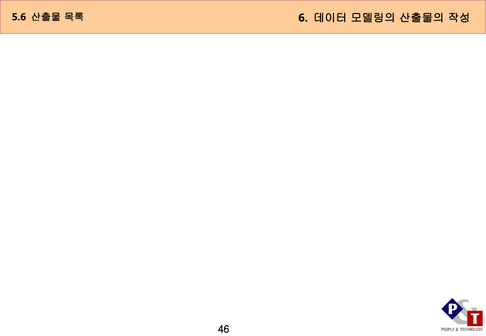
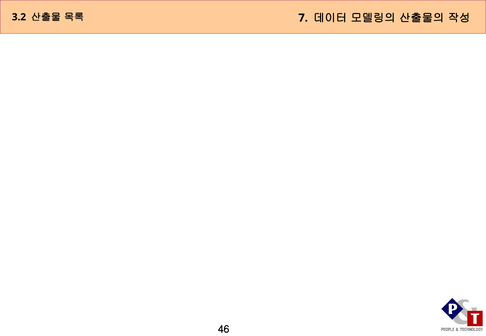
5.6: 5.6 -> 3.2 (19, 17)
6: 6 -> 7 (303, 18)
